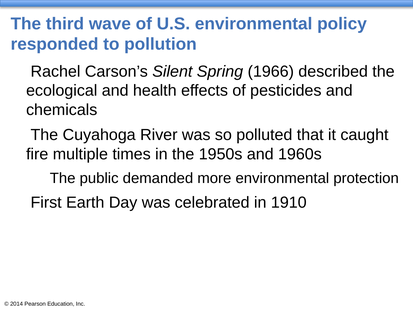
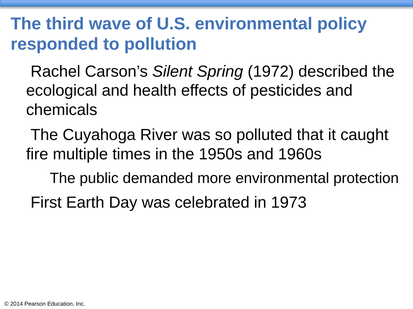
1966: 1966 -> 1972 (271, 72)
1910: 1910 -> 1973 (289, 203)
